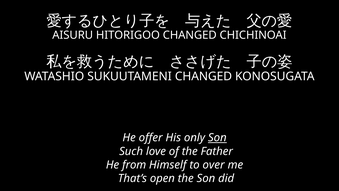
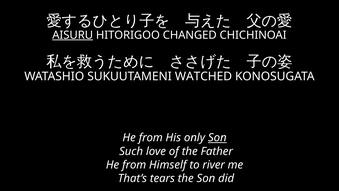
AISURU underline: none -> present (73, 35)
SUKUUTAMENI CHANGED: CHANGED -> WATCHED (203, 76)
offer: offer -> from (151, 137)
over: over -> river (214, 165)
open: open -> tears (162, 178)
